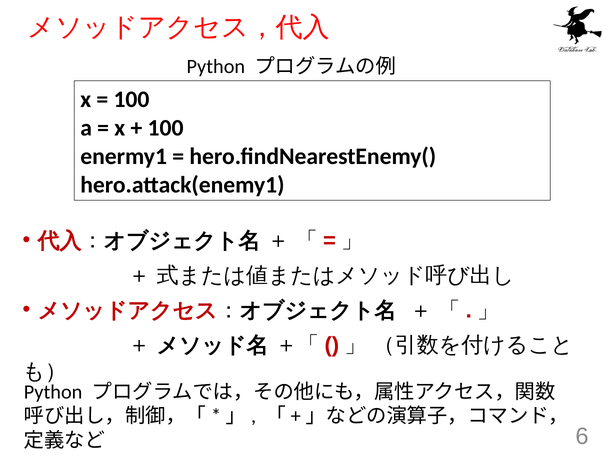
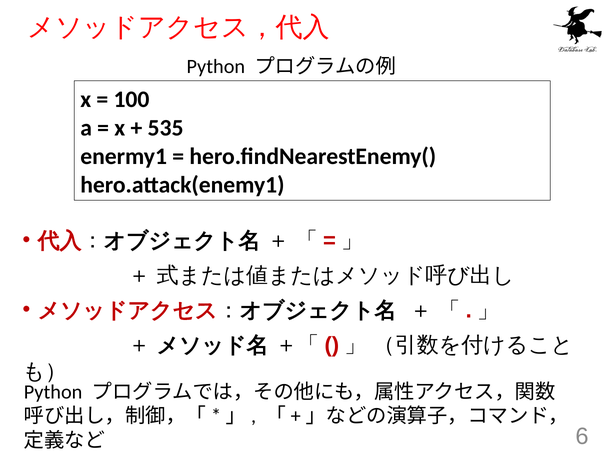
100: 100 -> 535 (166, 128)
